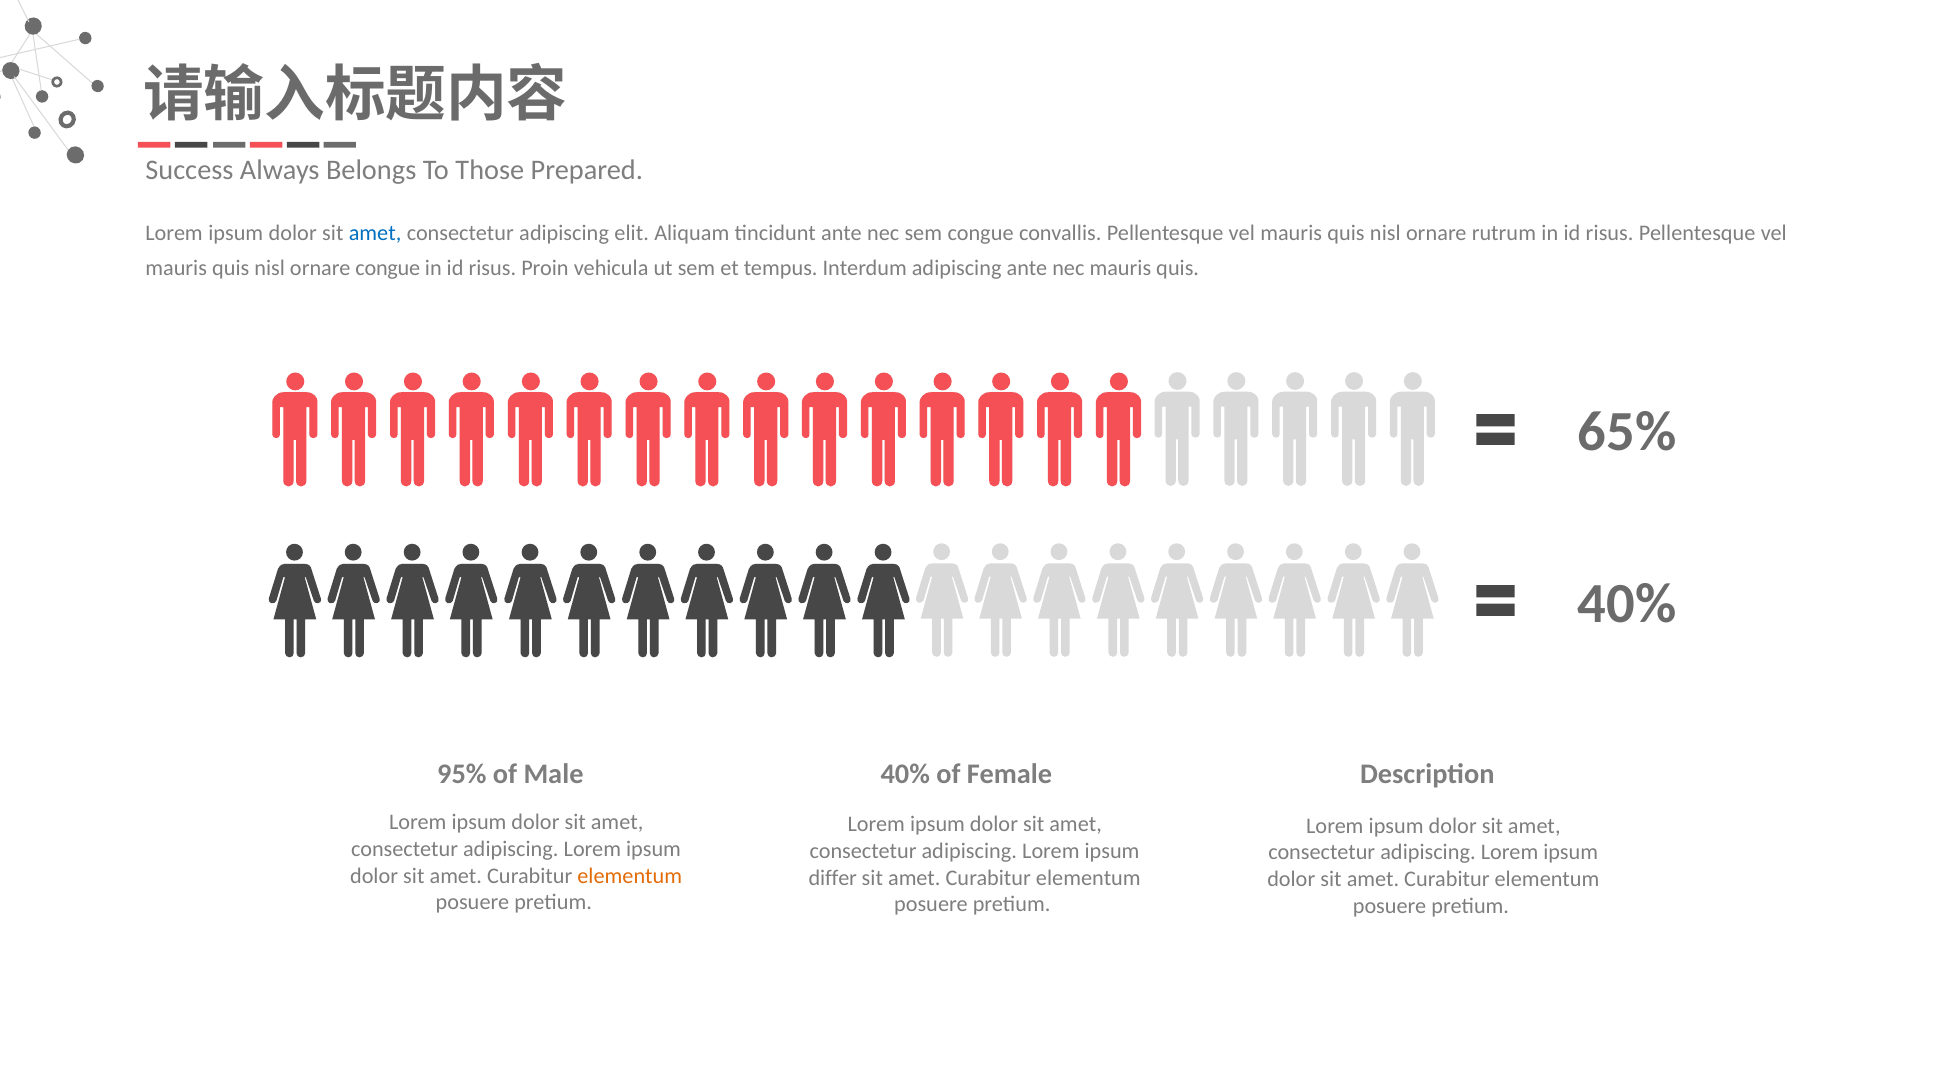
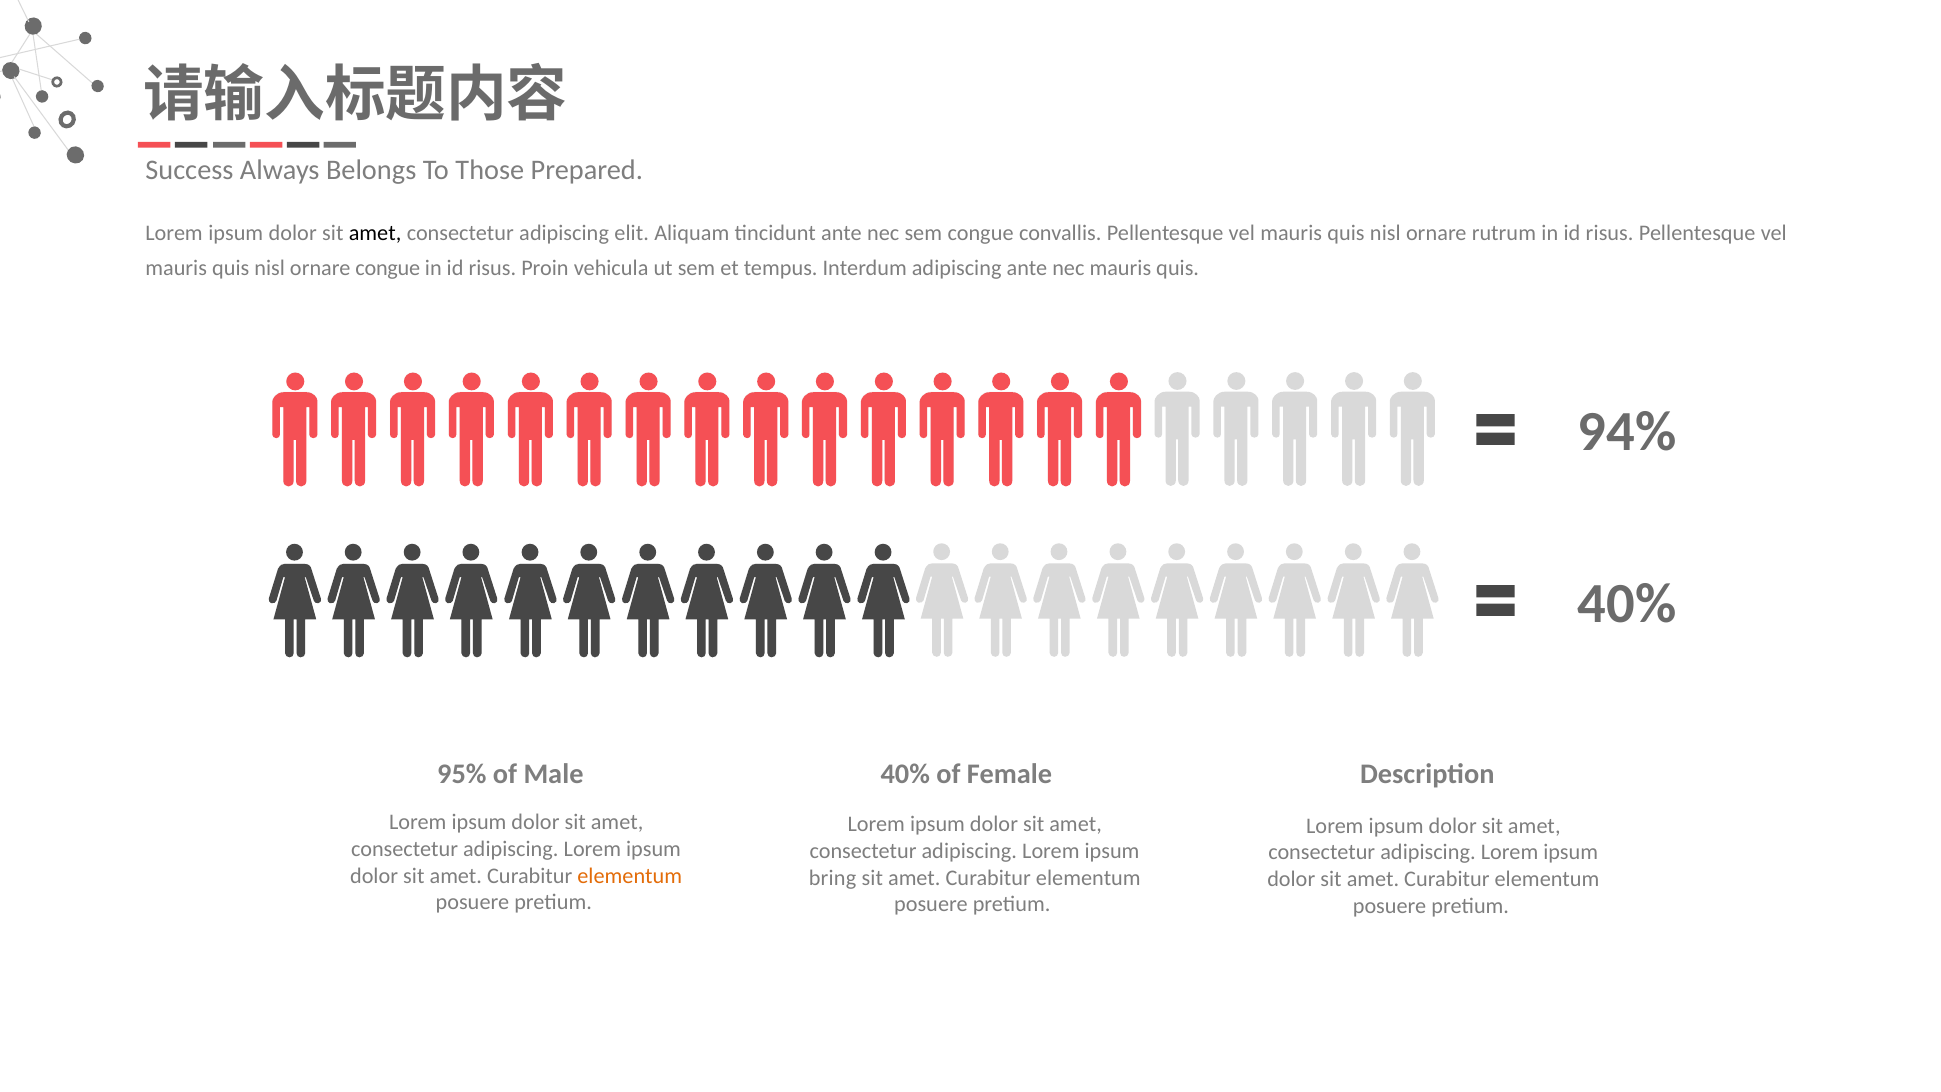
amet colour: blue -> black (375, 233)
65%: 65% -> 94% (1627, 432)
differ: differ -> bring (833, 878)
